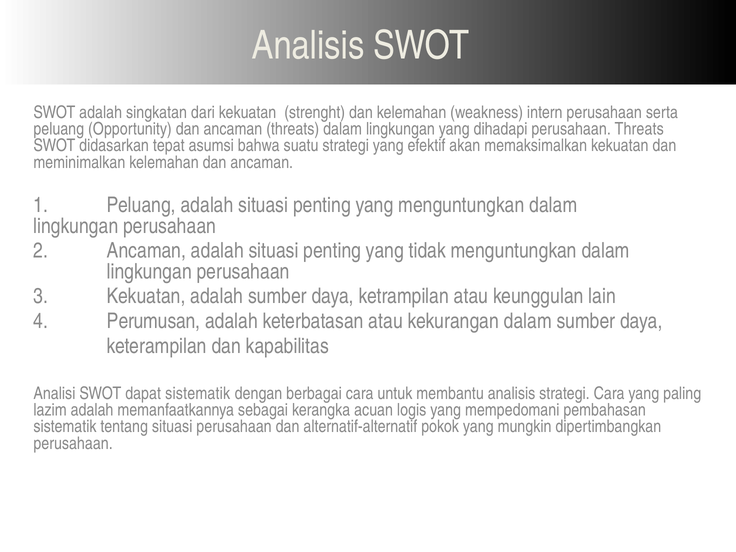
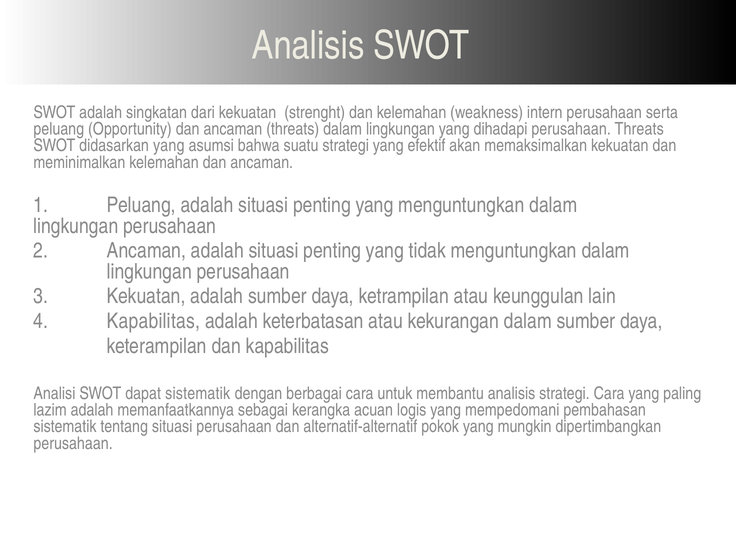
didasarkan tepat: tepat -> yang (169, 146)
4 Perumusan: Perumusan -> Kapabilitas (153, 321)
